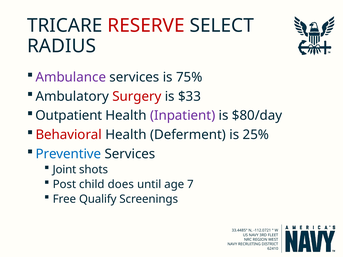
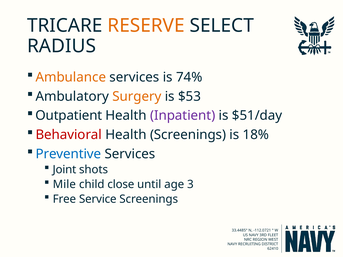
RESERVE colour: red -> orange (146, 26)
Ambulance colour: purple -> orange (71, 77)
75%: 75% -> 74% (189, 77)
Surgery colour: red -> orange (137, 96)
$33: $33 -> $53 (190, 96)
$80/day: $80/day -> $51/day (257, 116)
Health Deferment: Deferment -> Screenings (188, 135)
25%: 25% -> 18% (256, 135)
Post: Post -> Mile (64, 185)
does: does -> close (121, 185)
7: 7 -> 3 (190, 185)
Qualify: Qualify -> Service (98, 199)
